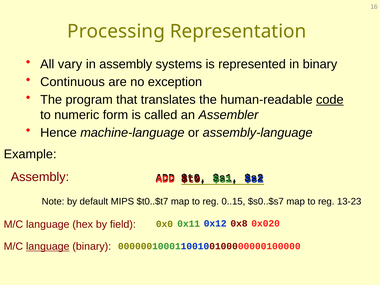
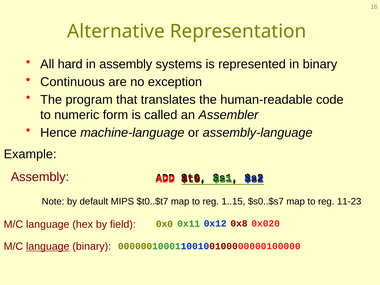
Processing: Processing -> Alternative (116, 31)
vary: vary -> hard (70, 64)
code underline: present -> none (330, 100)
0..15: 0..15 -> 1..15 (233, 201)
13-23: 13-23 -> 11-23 (349, 201)
